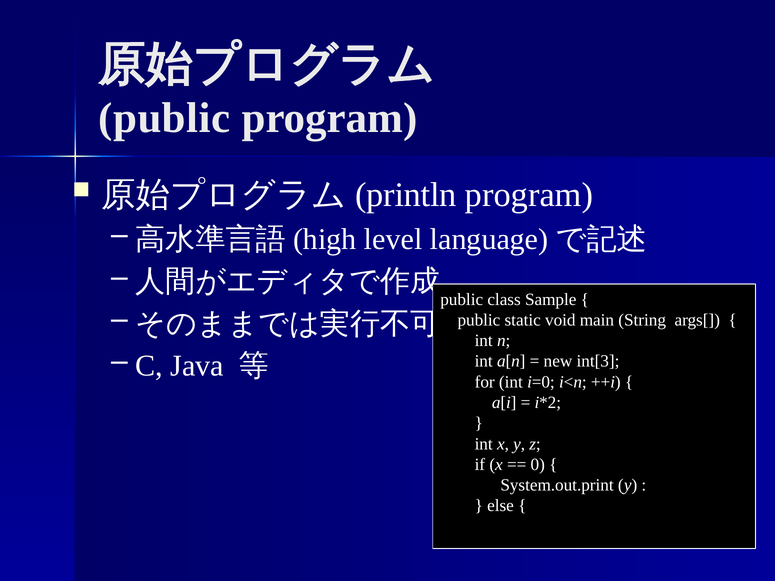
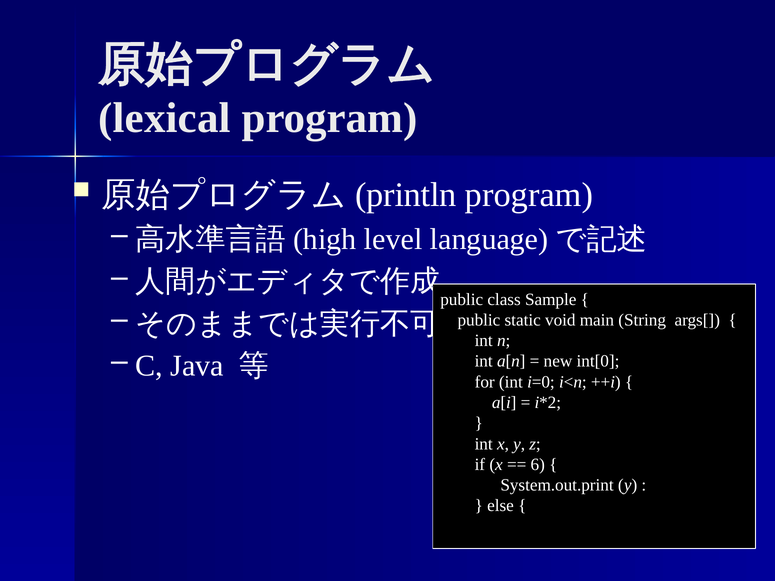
public: public -> lexical (164, 118)
int[3: int[3 -> int[0 (598, 361)
0: 0 -> 6 (538, 465)
